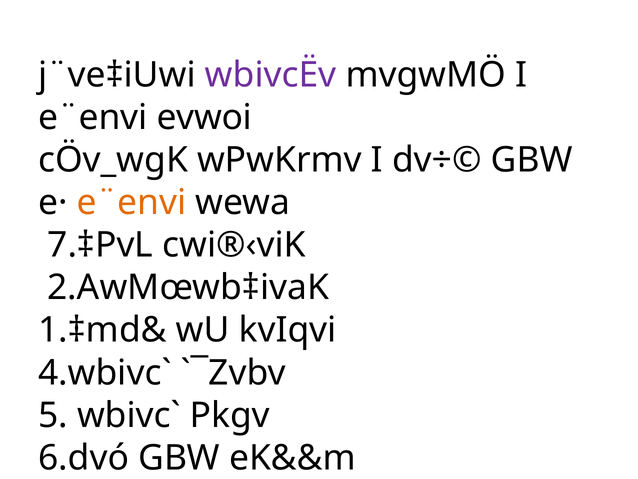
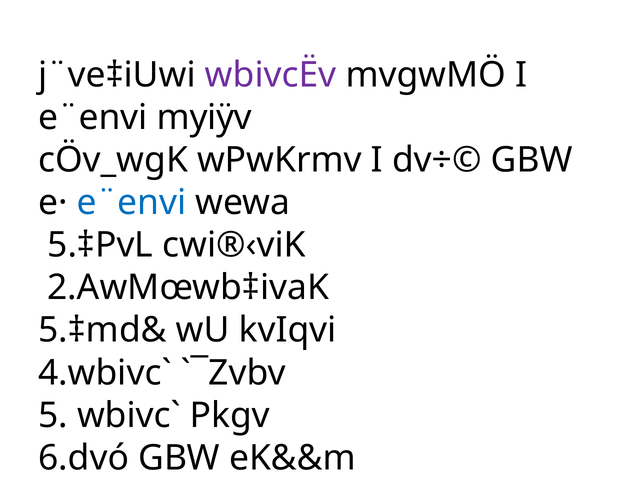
evwoi: evwoi -> myiÿv (204, 117)
e¨envi colour: orange -> blue (131, 202)
7.‡PvL: 7.‡PvL -> 5.‡PvL (100, 245)
1.‡md&: 1.‡md& -> 5.‡md& (102, 330)
